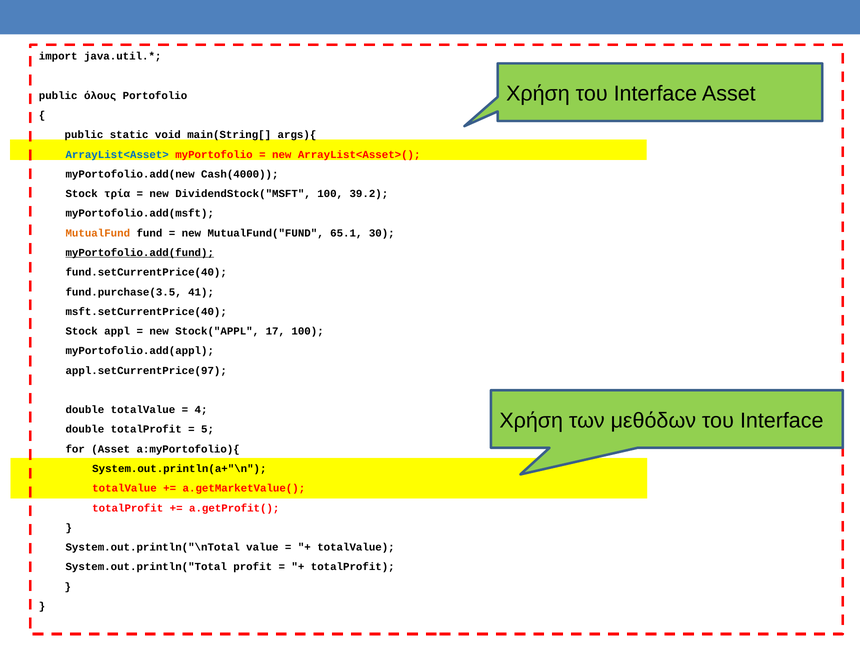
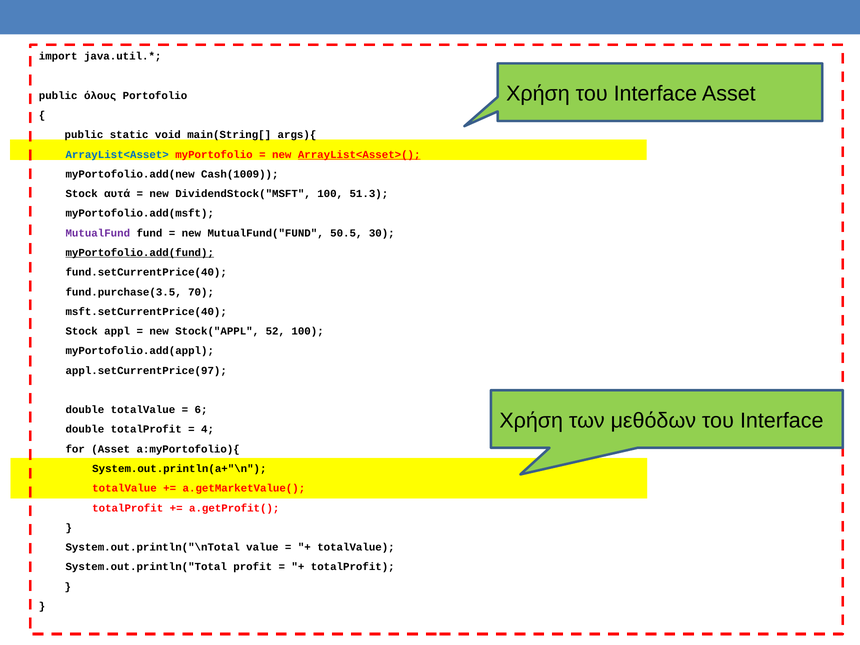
ArrayList<Asset>( underline: none -> present (359, 154)
Cash(4000: Cash(4000 -> Cash(1009 (240, 174)
τρία: τρία -> αυτά (117, 194)
39.2: 39.2 -> 51.3 (369, 194)
MutualFund colour: orange -> purple (98, 233)
65.1: 65.1 -> 50.5 (346, 233)
41: 41 -> 70 (201, 292)
17: 17 -> 52 (275, 331)
4: 4 -> 6 (201, 410)
5: 5 -> 4 (208, 429)
